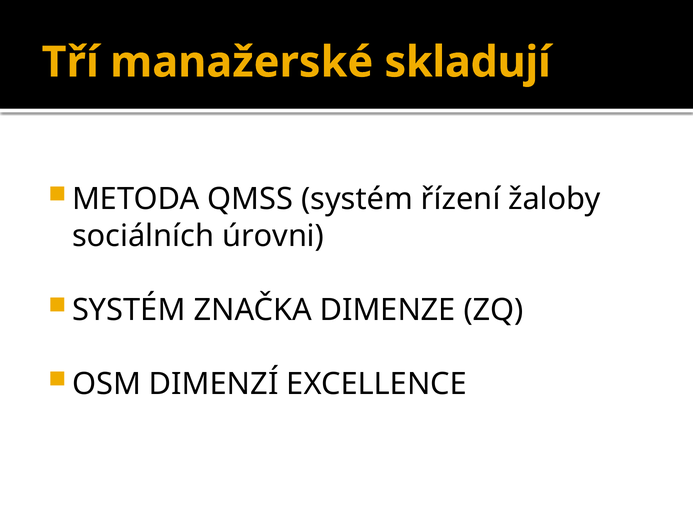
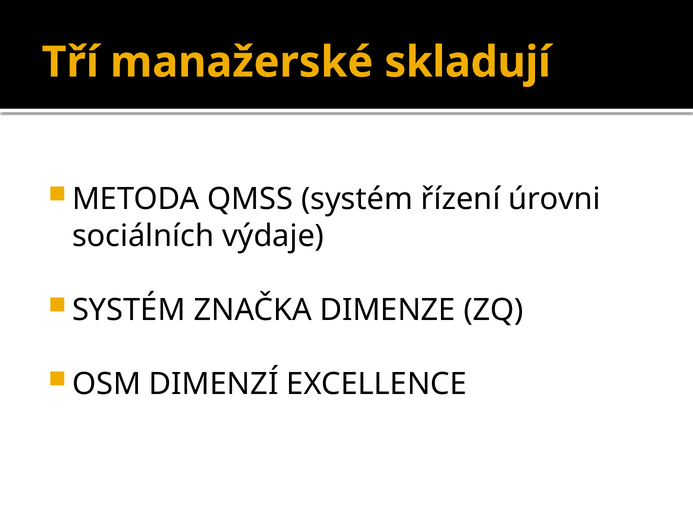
žaloby: žaloby -> úrovni (555, 199)
úrovni: úrovni -> výdaje (273, 236)
